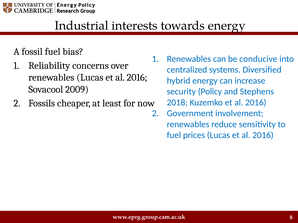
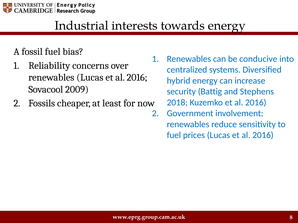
Policy: Policy -> Battig (210, 92)
